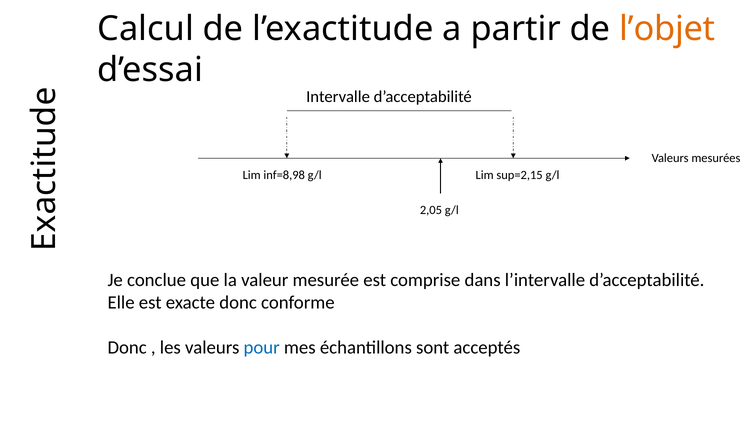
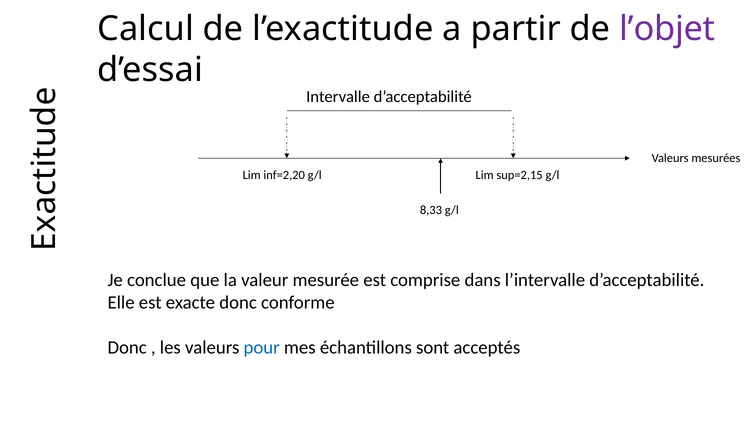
l’objet colour: orange -> purple (667, 29)
inf=8,98: inf=8,98 -> inf=2,20 (284, 175)
2,05: 2,05 -> 8,33 (431, 210)
